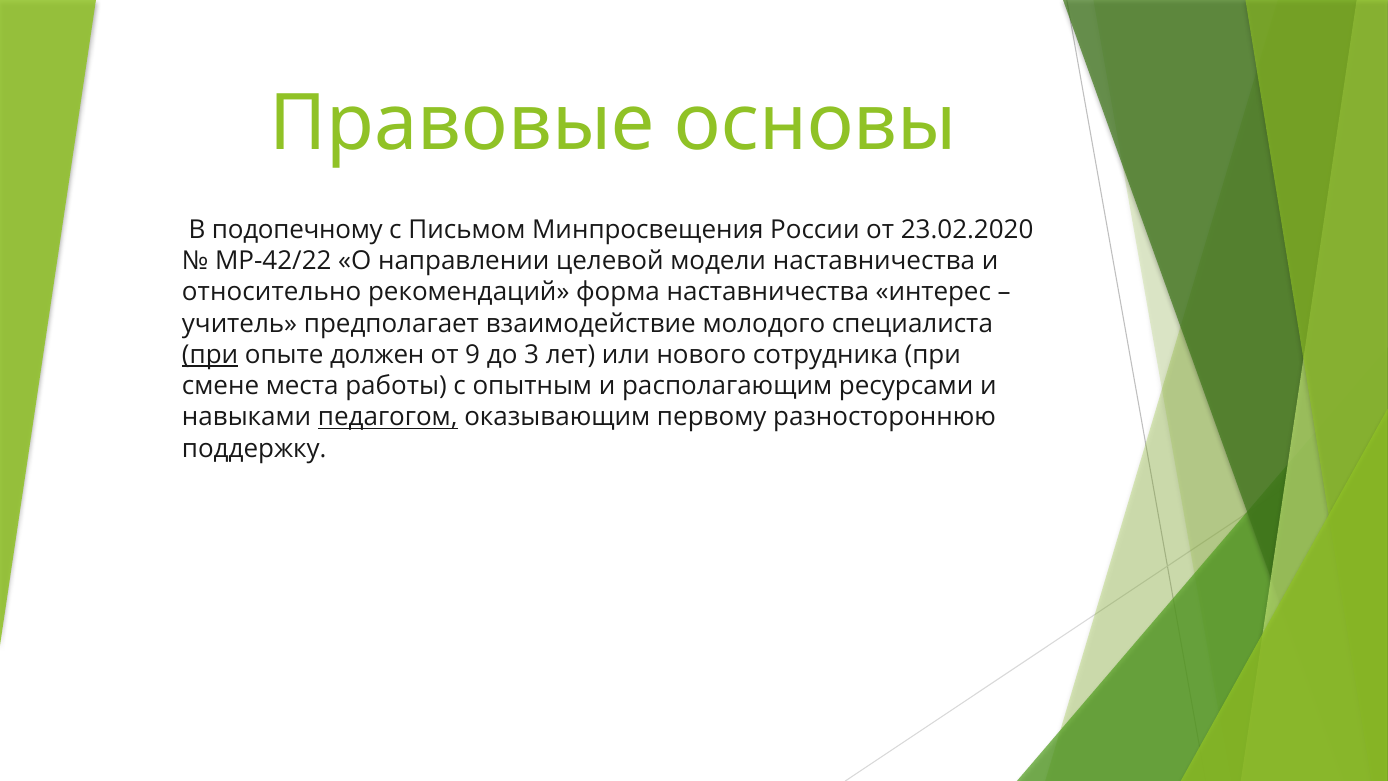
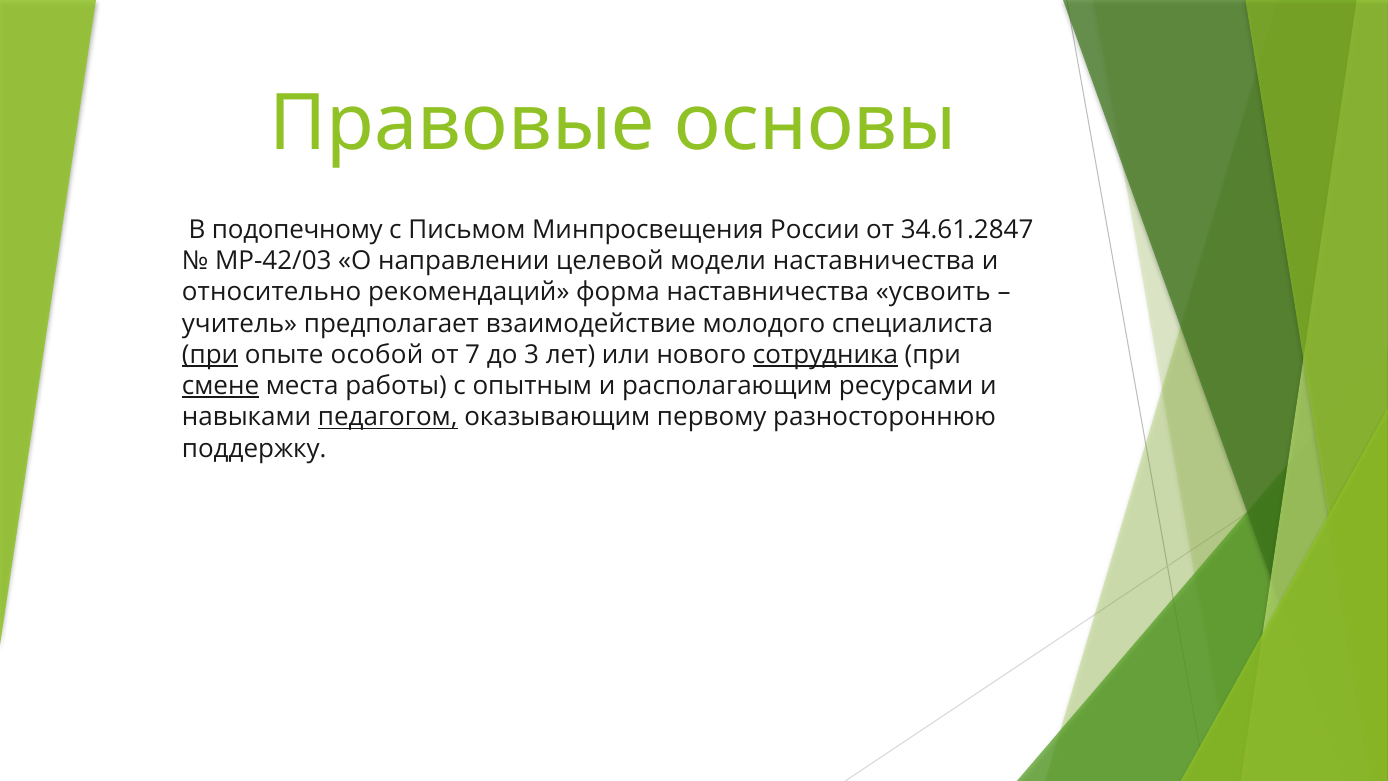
23.02.2020: 23.02.2020 -> 34.61.2847 (967, 230)
МР-42/22: МР-42/22 -> МР-42/03 (273, 261)
интерес: интерес -> усвоить (933, 292)
должен: должен -> особой (377, 355)
9: 9 -> 7 (473, 355)
сотрудника underline: none -> present (825, 355)
смене underline: none -> present (221, 386)
